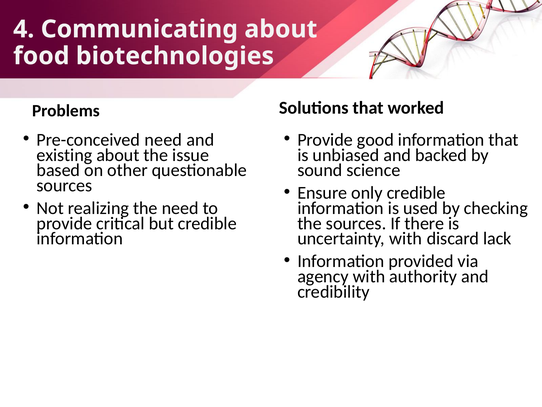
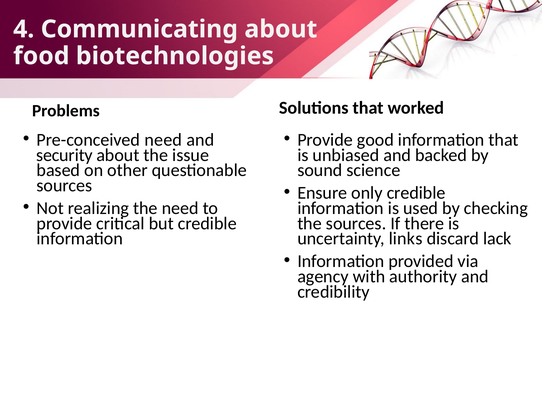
existing: existing -> security (64, 155)
uncertainty with: with -> links (406, 238)
